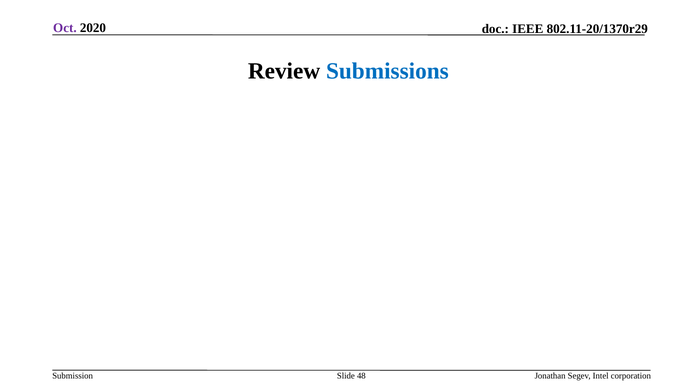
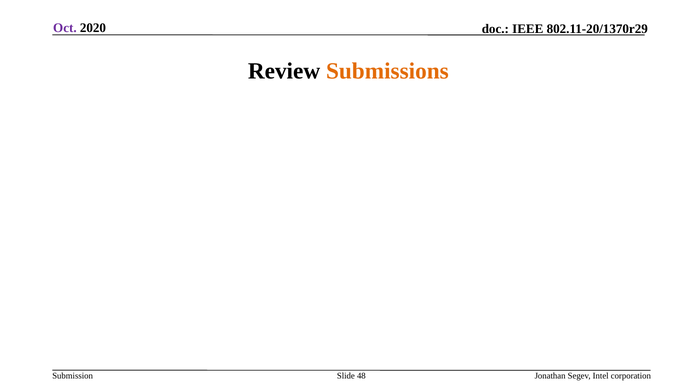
Submissions colour: blue -> orange (387, 71)
